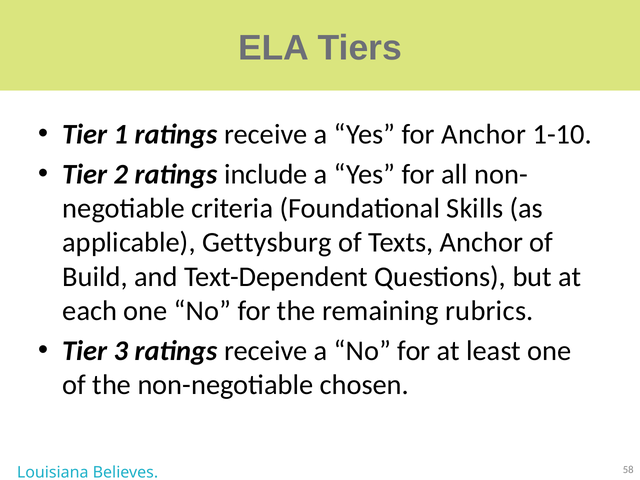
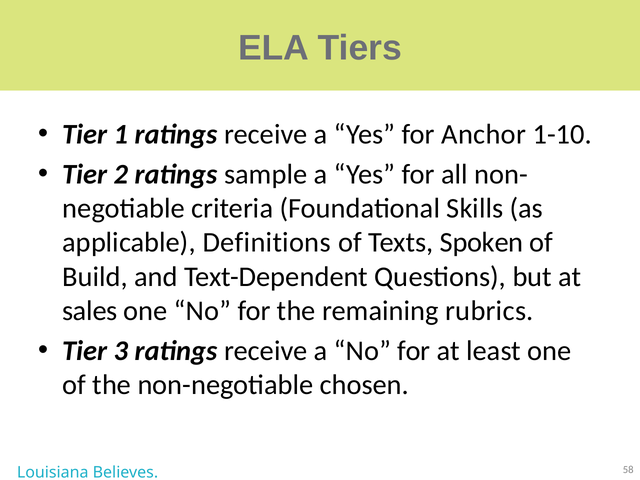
include: include -> sample (266, 174)
Gettysburg: Gettysburg -> Definitions (267, 242)
Texts Anchor: Anchor -> Spoken (482, 242)
each: each -> sales (90, 311)
